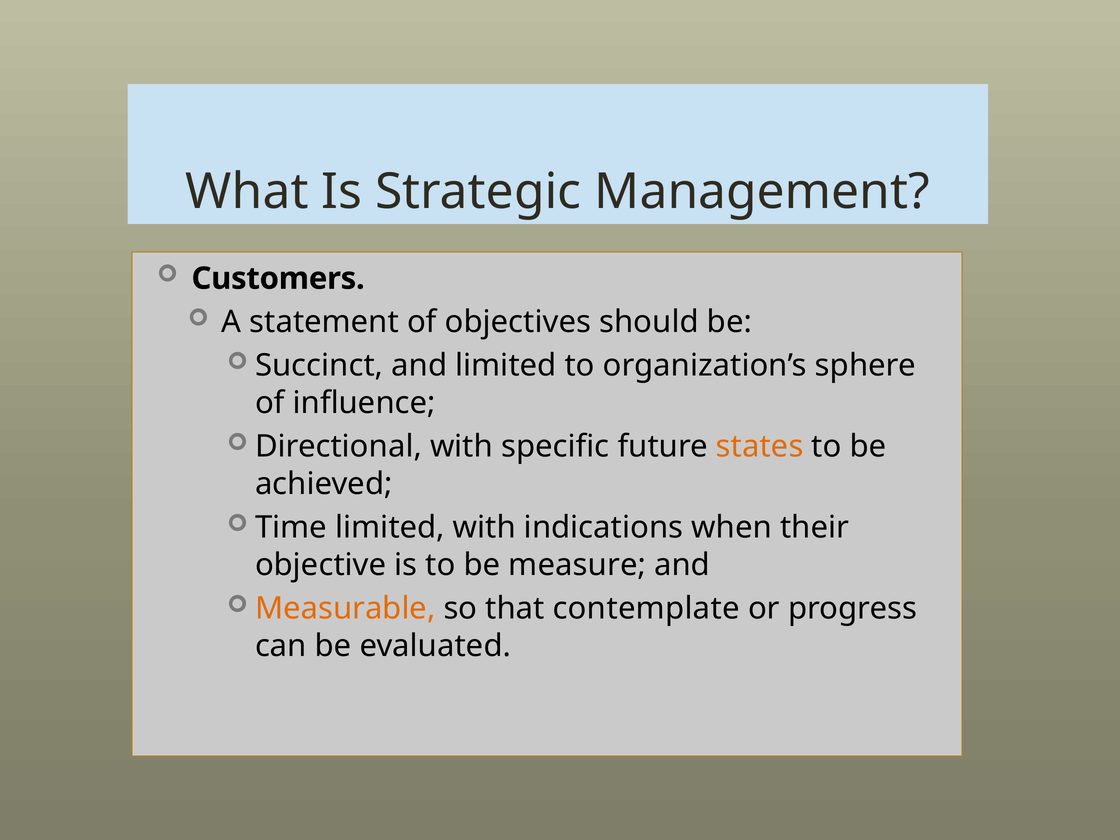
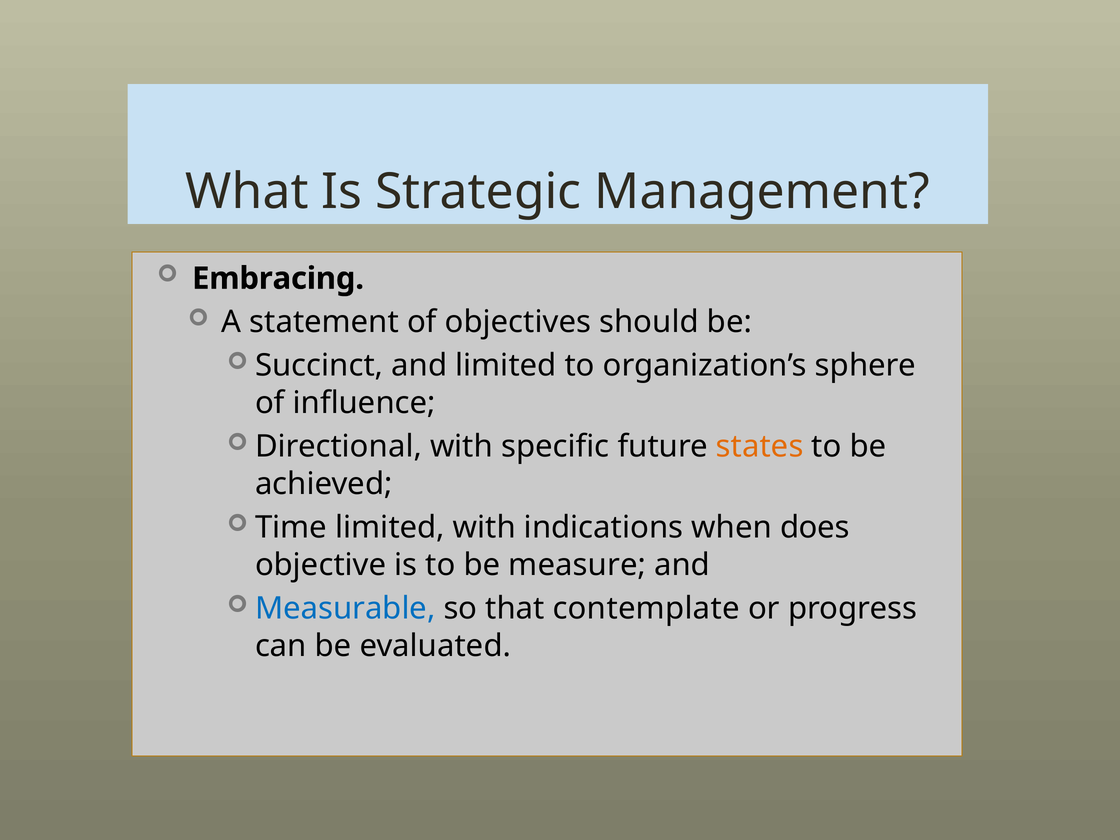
Customers: Customers -> Embracing (278, 279)
their: their -> does (815, 528)
Measurable colour: orange -> blue (345, 609)
